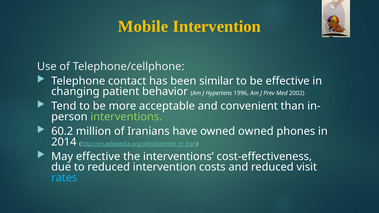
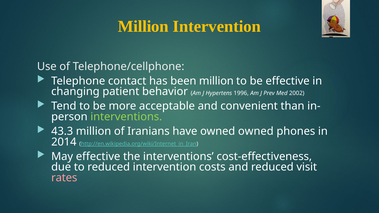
Mobile: Mobile -> Million (143, 26)
been similar: similar -> million (216, 81)
60.2: 60.2 -> 43.3 (62, 131)
rates colour: light blue -> pink (64, 178)
